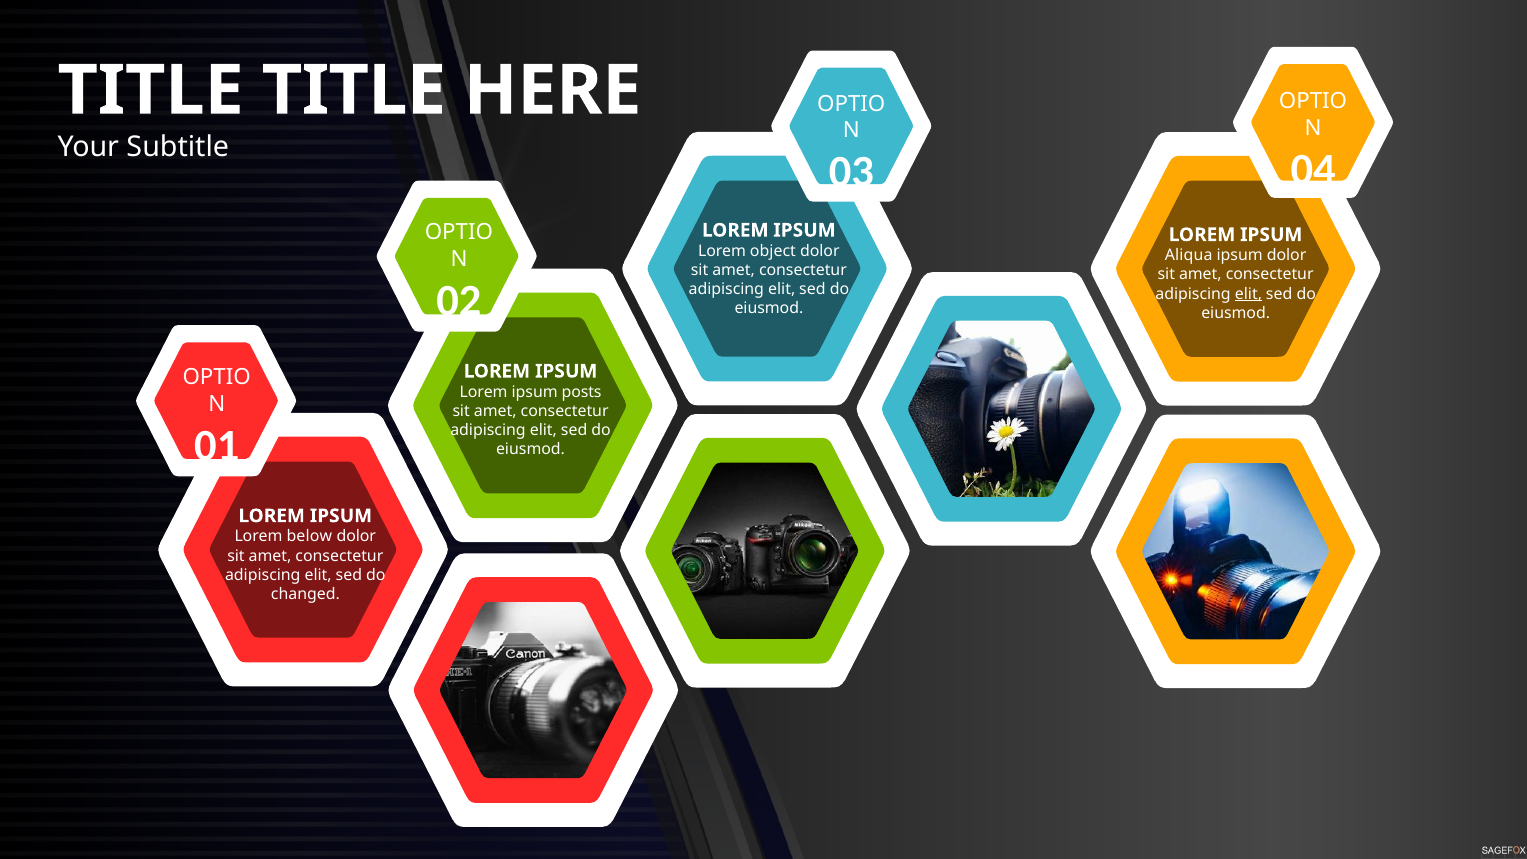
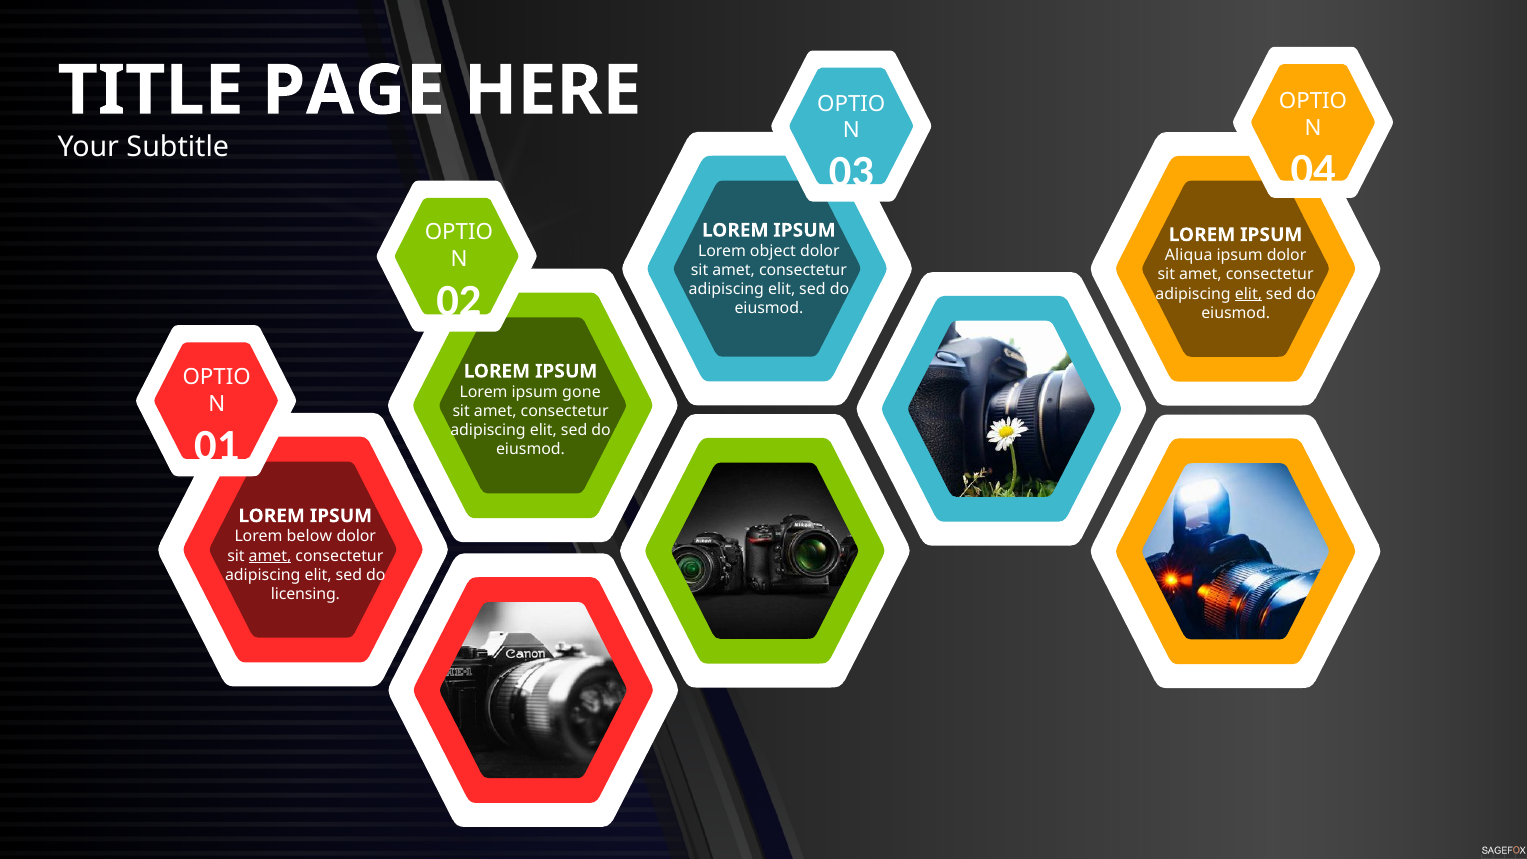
TITLE: TITLE -> PAGE (354, 91)
posts: posts -> gone (581, 392)
amet underline: none -> present (270, 556)
changed: changed -> licensing (305, 594)
